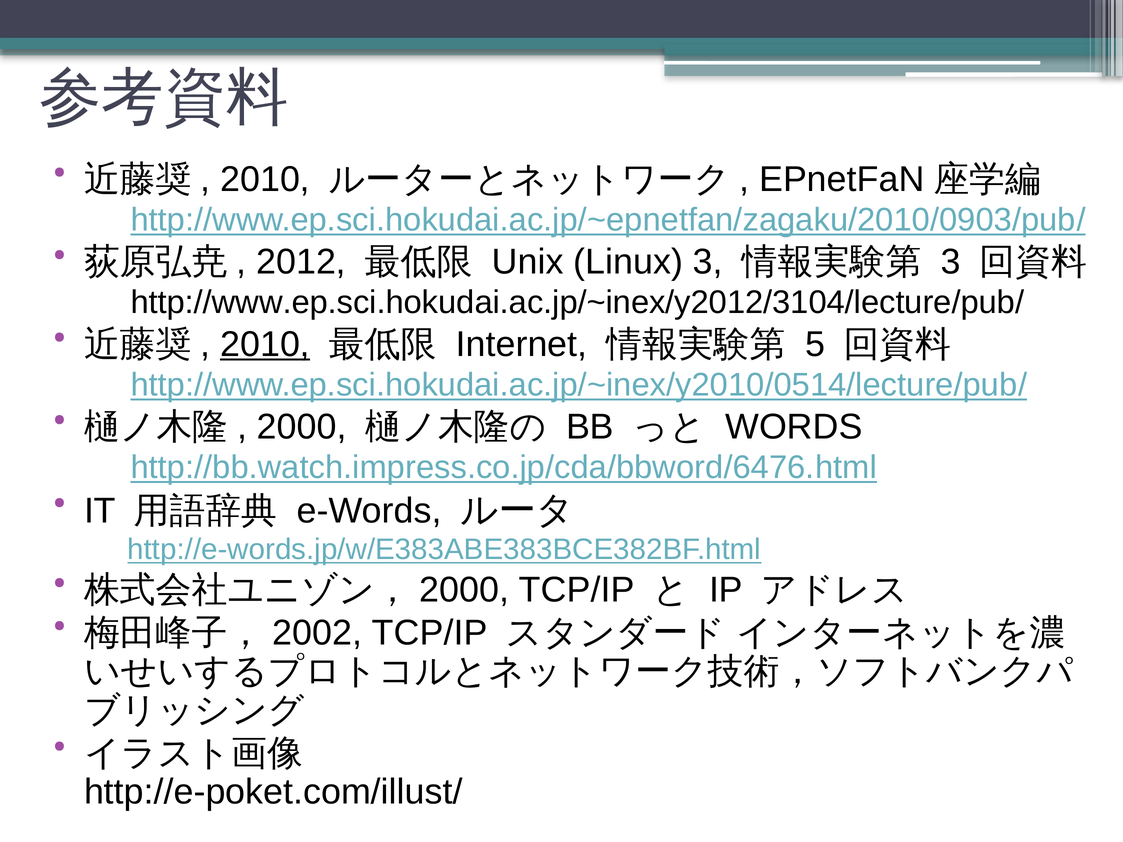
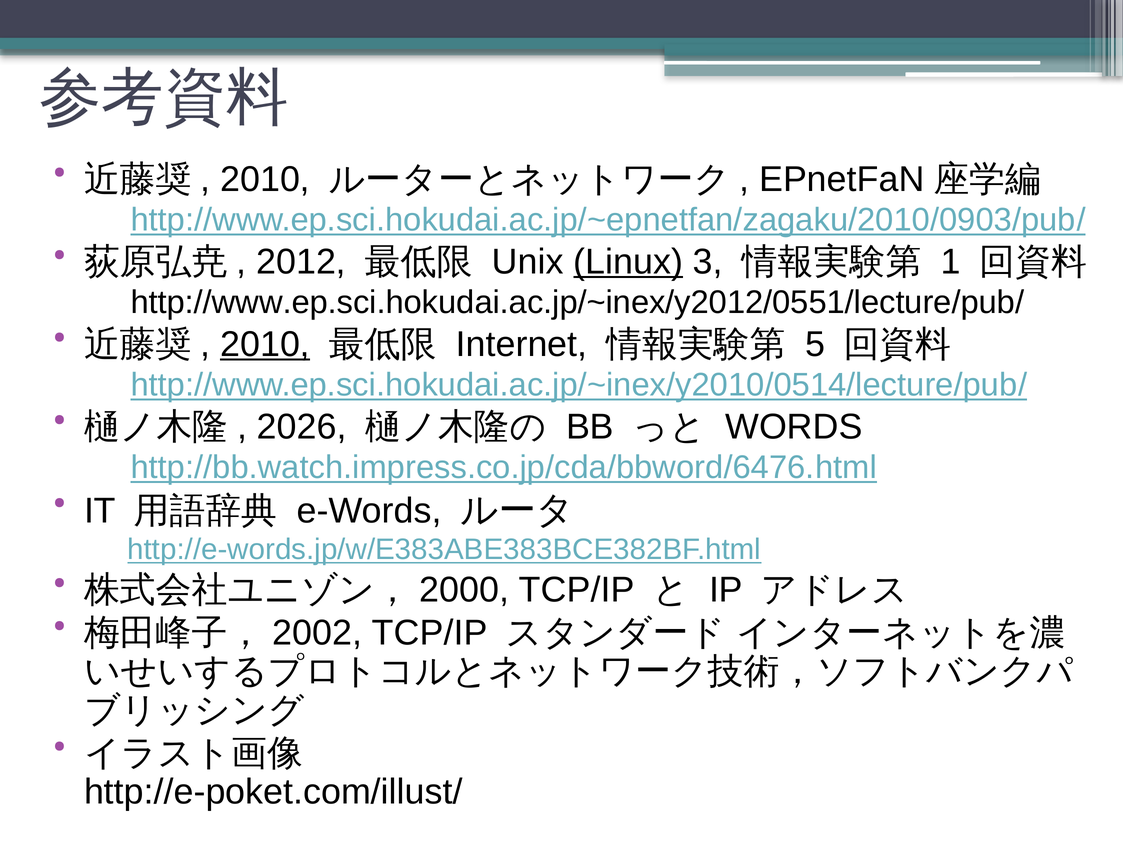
Linux underline: none -> present (628, 262)
3: 3 -> 1 (951, 262)
http://www.ep.sci.hokudai.ac.jp/~inex/y2012/3104/lecture/pub/: http://www.ep.sci.hokudai.ac.jp/~inex/y2012/3104/lecture/pub/ -> http://www.ep.sci.hokudai.ac.jp/~inex/y2012/0551/lecture/pub/ (577, 303)
2000: 2000 -> 2026 (302, 427)
